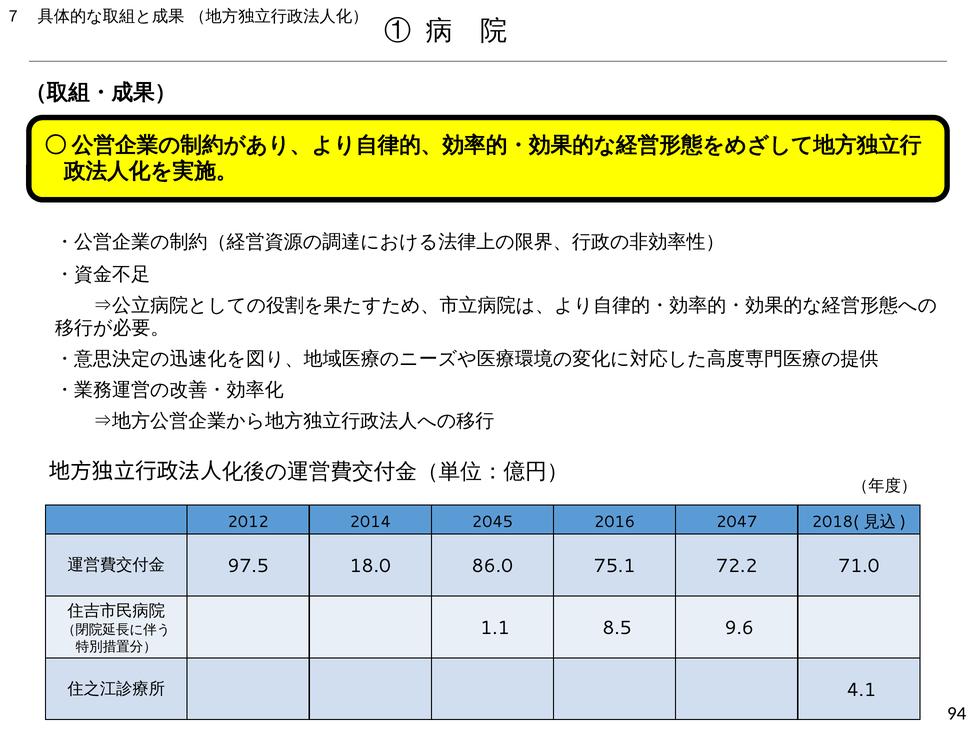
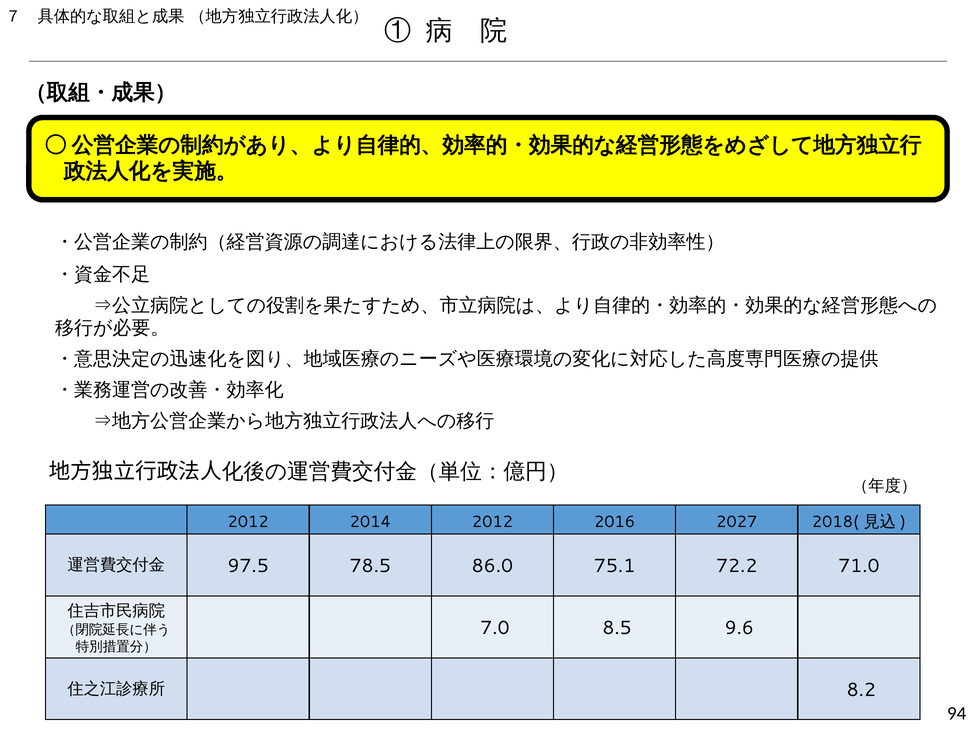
2014 2045: 2045 -> 2012 (492, 522)
2047: 2047 -> 2027 (737, 522)
18.0: 18.0 -> 78.5 (370, 566)
1.1: 1.1 -> 7.0 (495, 628)
4.1: 4.1 -> 8.2 (861, 690)
